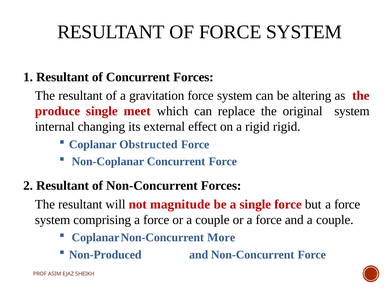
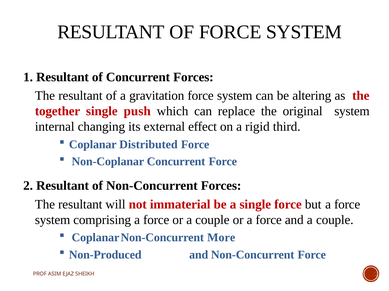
produce: produce -> together (58, 111)
meet: meet -> push (137, 111)
rigid rigid: rigid -> third (287, 127)
Obstructed: Obstructed -> Distributed (148, 145)
magnitude: magnitude -> immaterial (180, 205)
